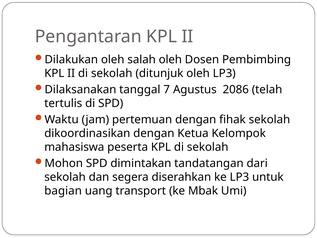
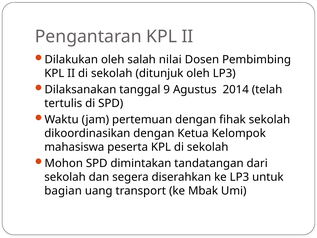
salah oleh: oleh -> nilai (170, 59)
7: 7 -> 9 (167, 89)
2086: 2086 -> 2014 (236, 89)
